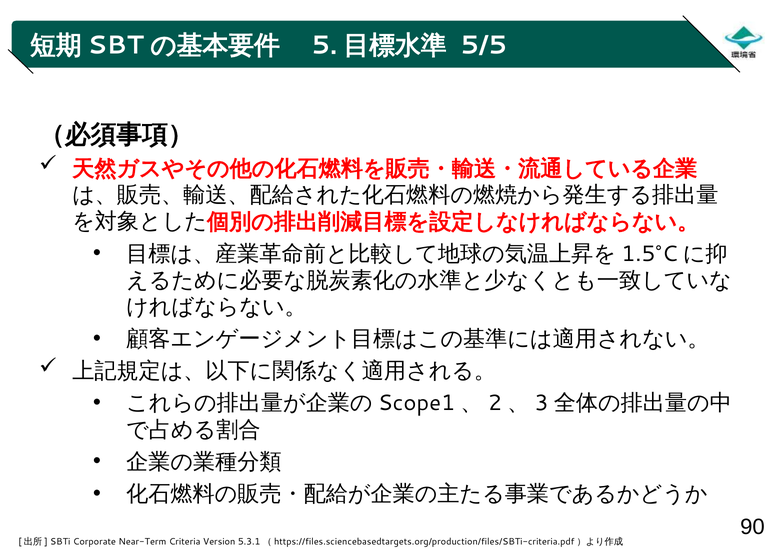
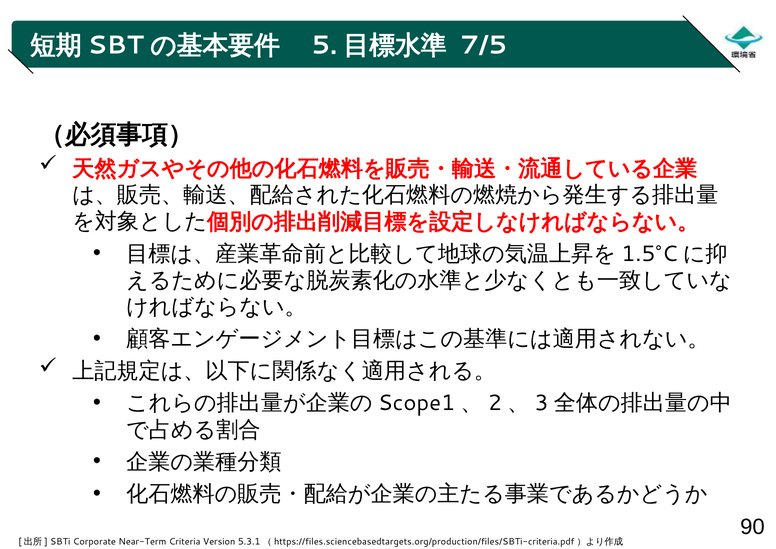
5/5: 5/5 -> 7/5 (484, 45)
